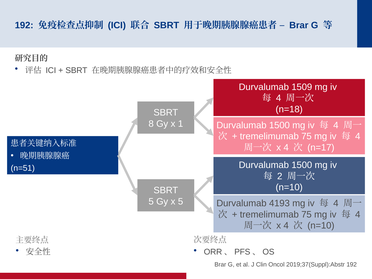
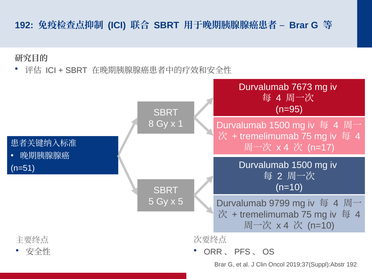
1509: 1509 -> 7673 (302, 87)
n=18: n=18 -> n=95 (289, 109)
4193: 4193 -> 9799 (279, 203)
